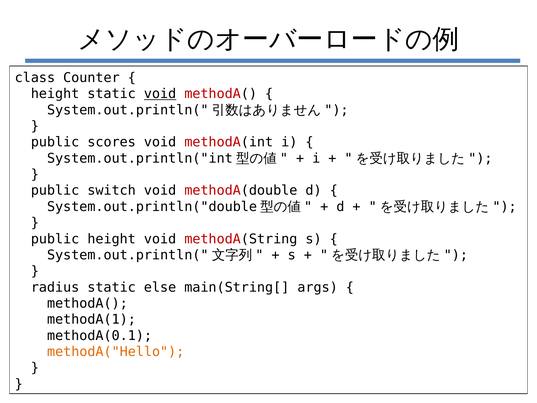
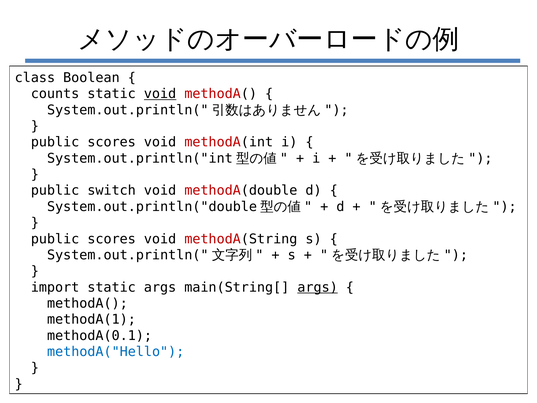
Counter: Counter -> Boolean (91, 78)
height: height -> counts (55, 94)
height: height -> scores (112, 239)
radius: radius -> import (55, 287)
static else: else -> args (160, 287)
args underline: none -> present (318, 287)
methodA("Hello colour: orange -> blue (116, 352)
